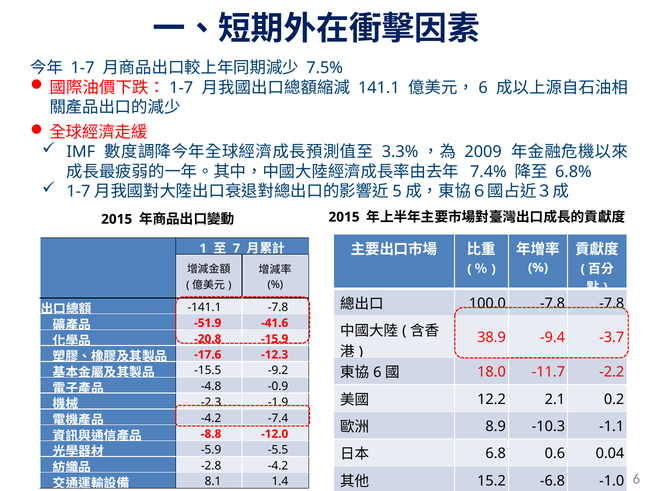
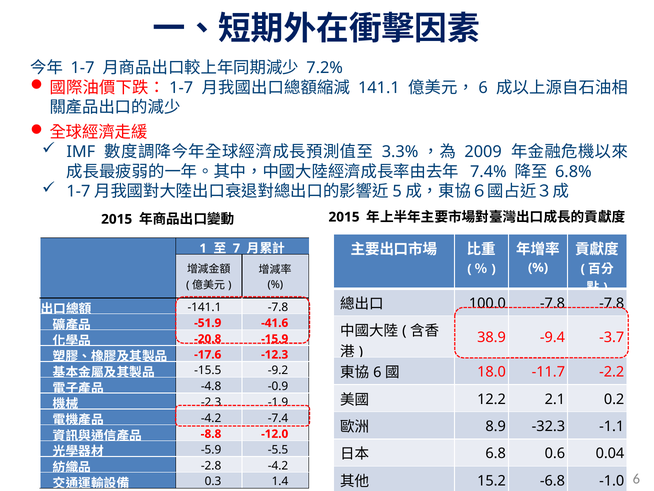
7.5%: 7.5% -> 7.2% (325, 68)
-10.3: -10.3 -> -32.3 (548, 426)
8.1: 8.1 -> 0.3 (213, 481)
